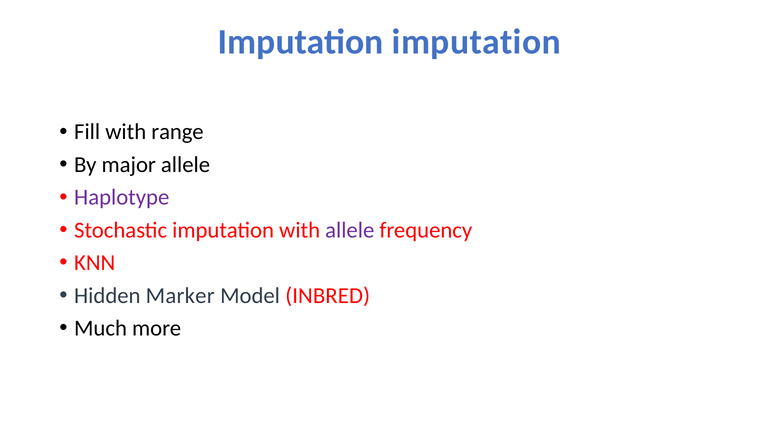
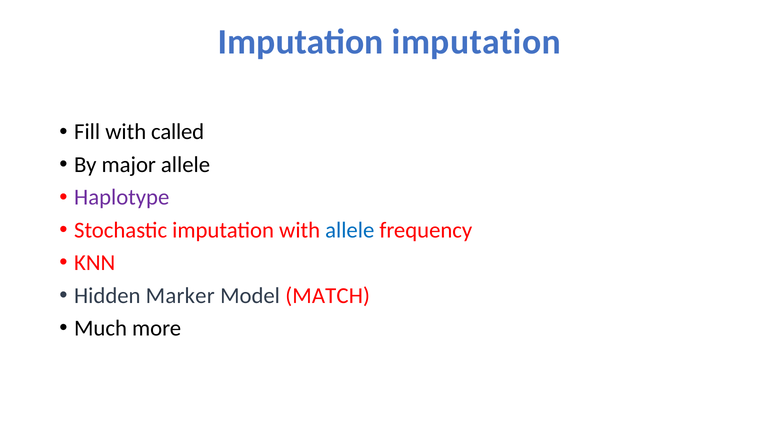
range: range -> called (178, 132)
allele colour: purple -> blue (350, 230)
INBRED: INBRED -> MATCH (328, 295)
